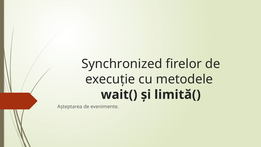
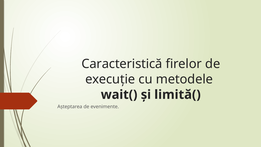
Synchronized: Synchronized -> Caracteristică (122, 64)
